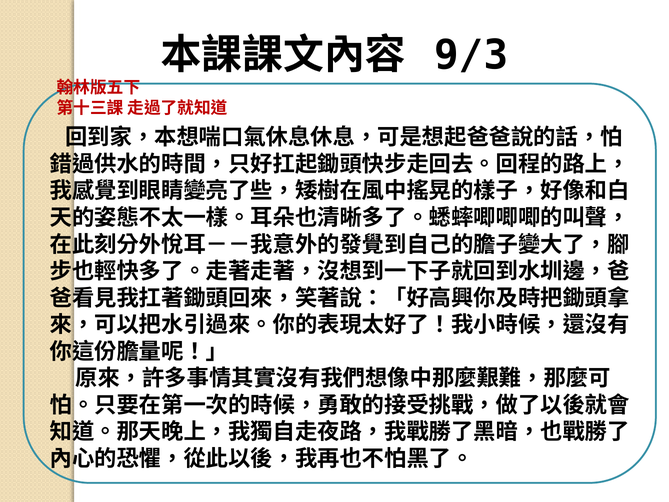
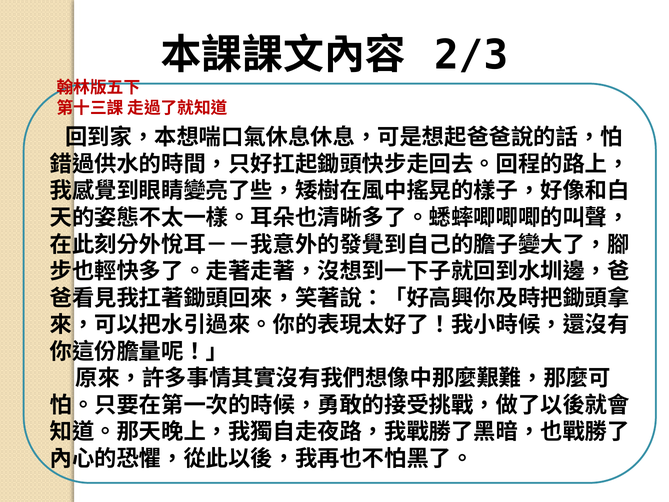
9/3: 9/3 -> 2/3 (471, 55)
